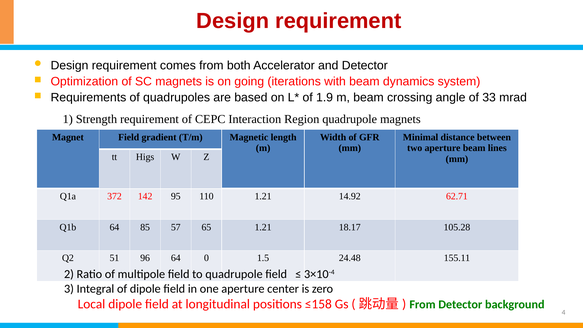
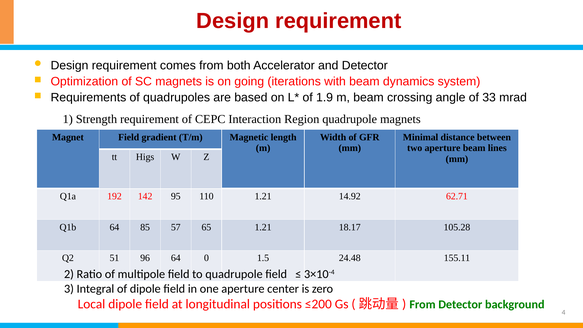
372: 372 -> 192 (114, 196)
≤158: ≤158 -> ≤200 (318, 304)
